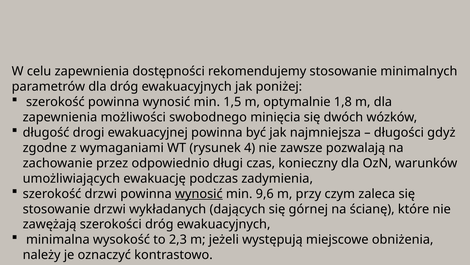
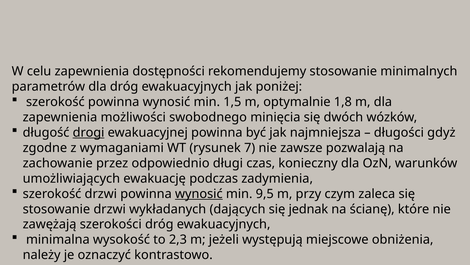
drogi underline: none -> present (89, 132)
4: 4 -> 7 (250, 148)
9,6: 9,6 -> 9,5 (265, 193)
górnej: górnej -> jednak (308, 209)
